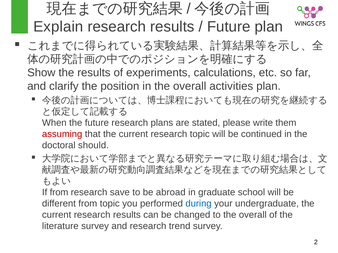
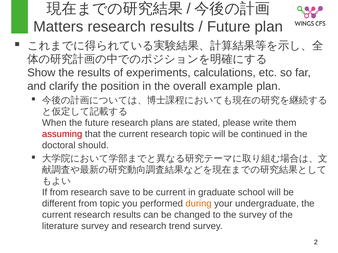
Explain: Explain -> Matters (58, 27)
activities: activities -> example (231, 86)
be abroad: abroad -> current (171, 193)
during colour: blue -> orange (199, 204)
to the overall: overall -> survey (253, 215)
